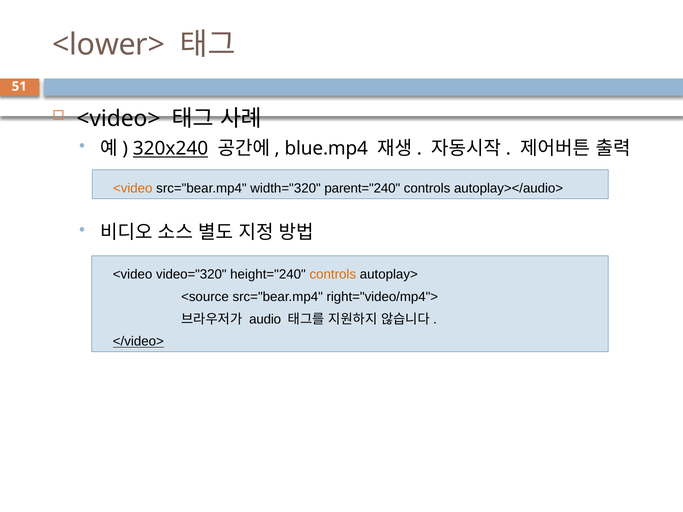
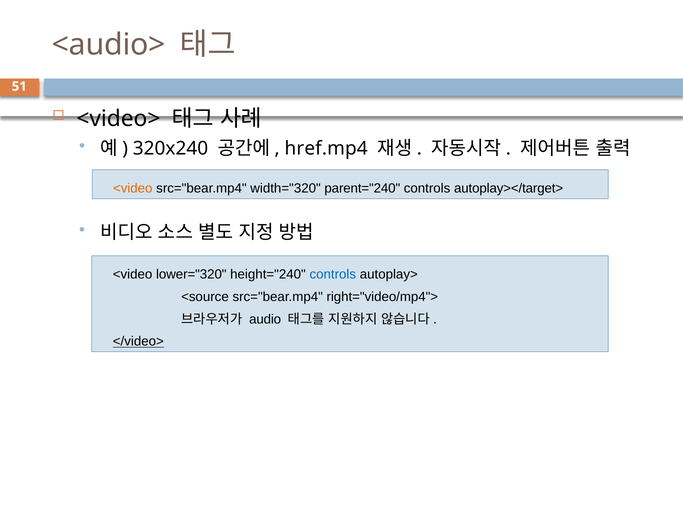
<lower>: <lower> -> <audio> (109, 45)
320x240 underline: present -> none (170, 149)
blue.mp4: blue.mp4 -> href.mp4 (326, 149)
autoplay></audio>: autoplay></audio> -> autoplay></target> (509, 189)
video="320: video="320 -> lower="320 (191, 275)
controls colour: orange -> blue (333, 275)
